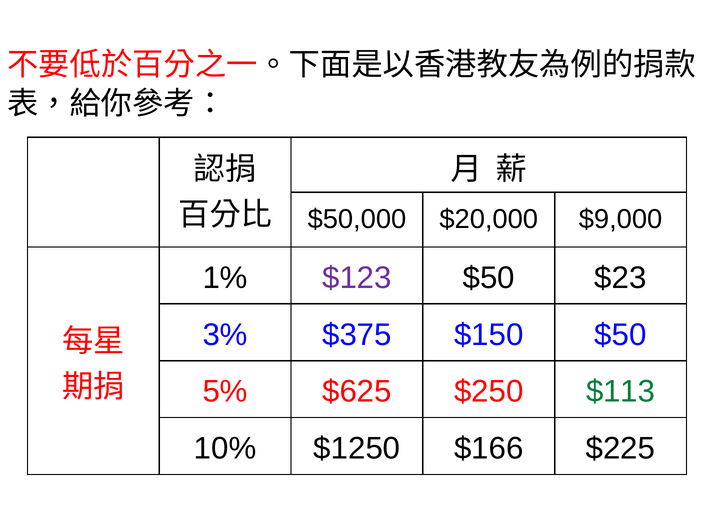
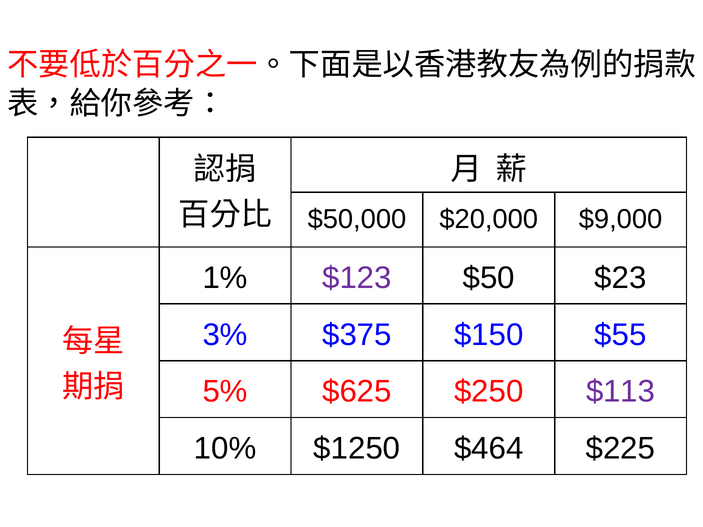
$150 $50: $50 -> $55 (621, 335)
$113 colour: green -> purple (621, 392)
$166: $166 -> $464 (489, 449)
